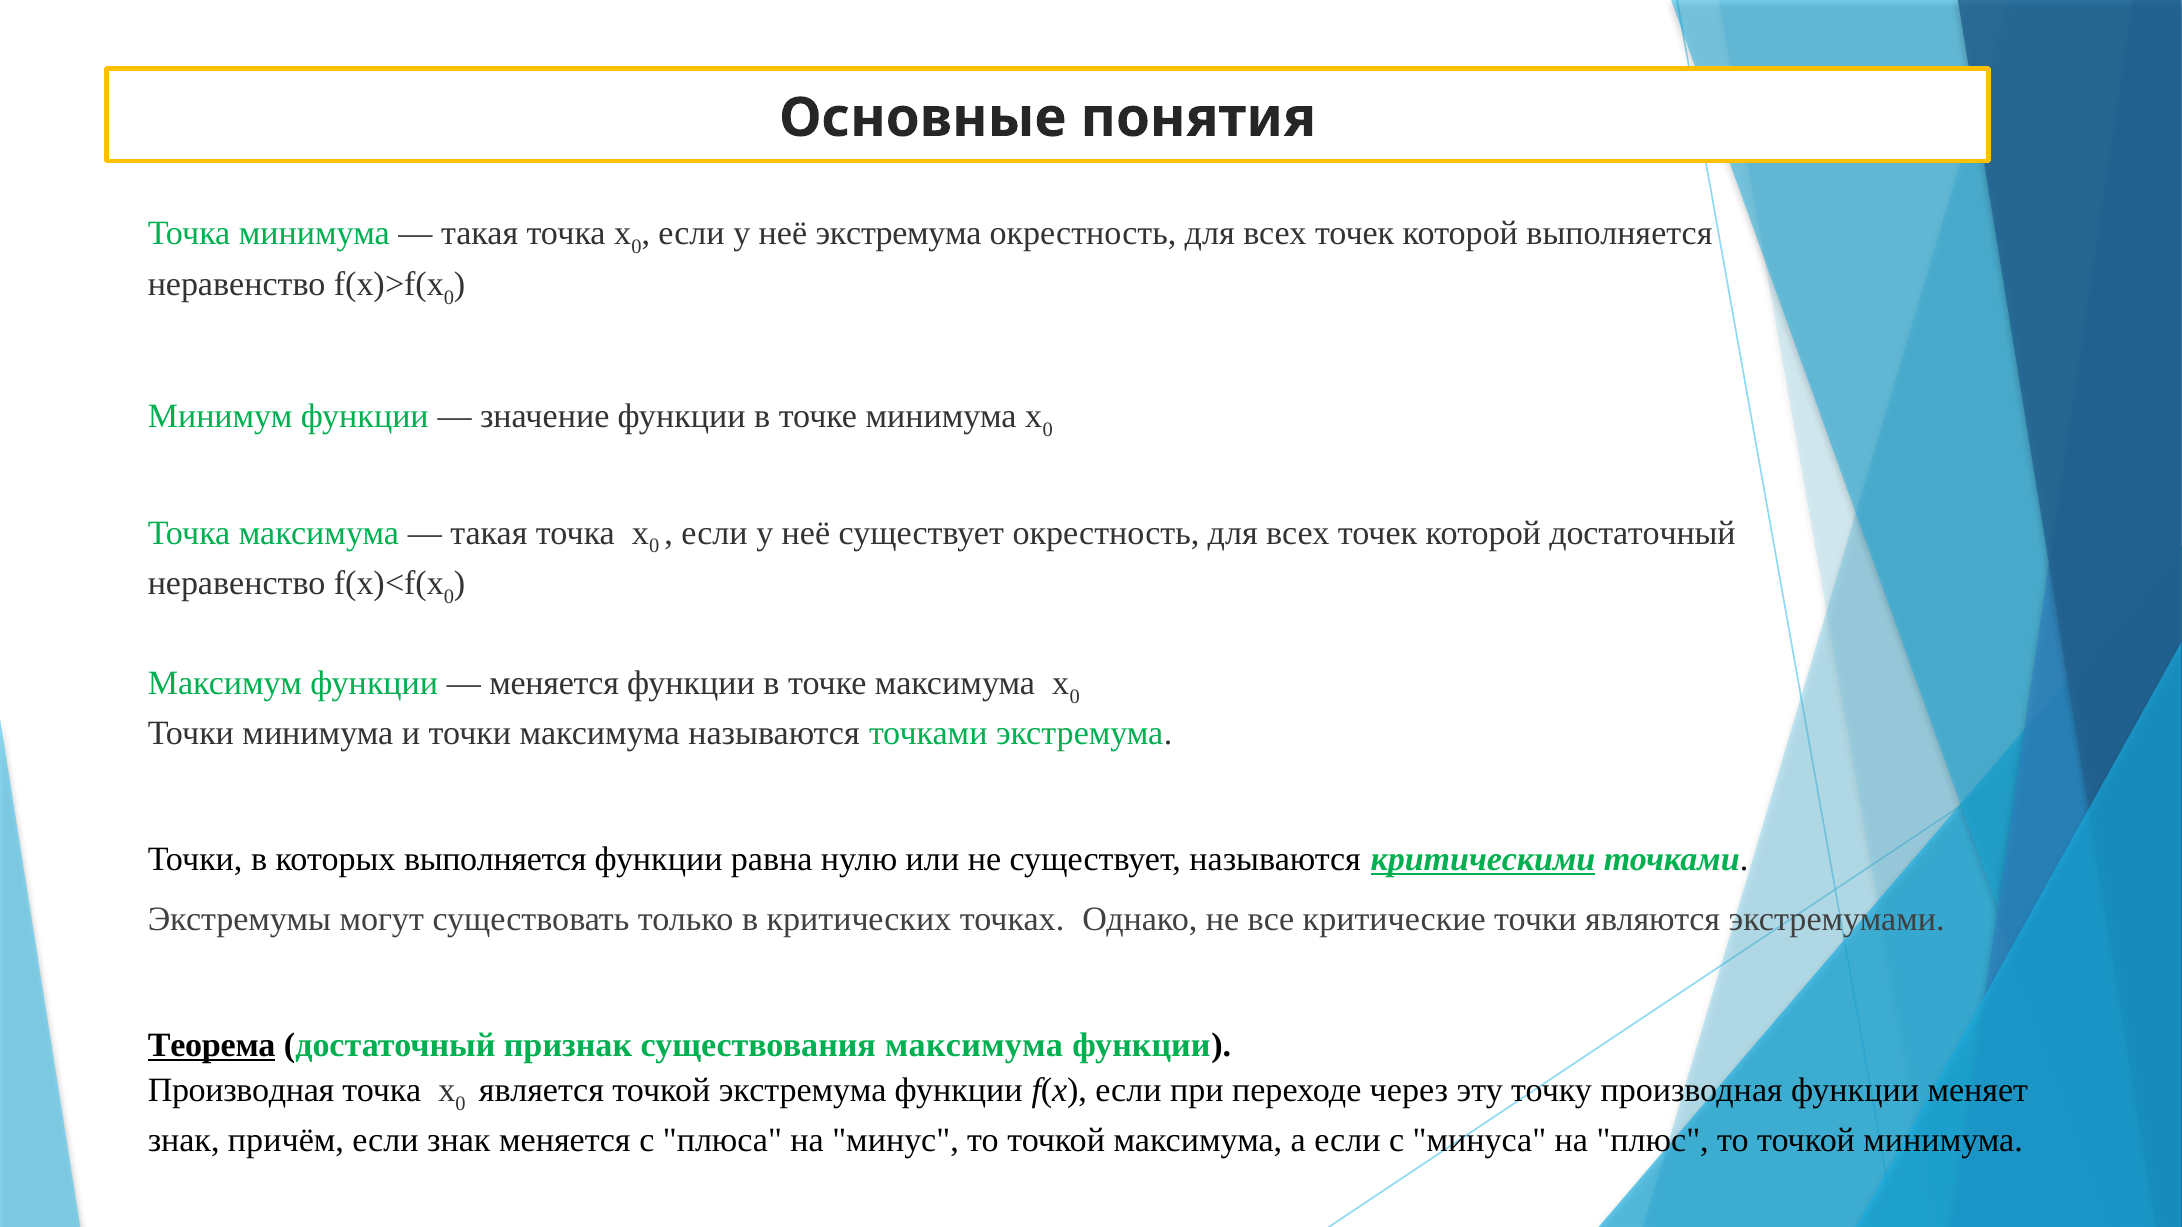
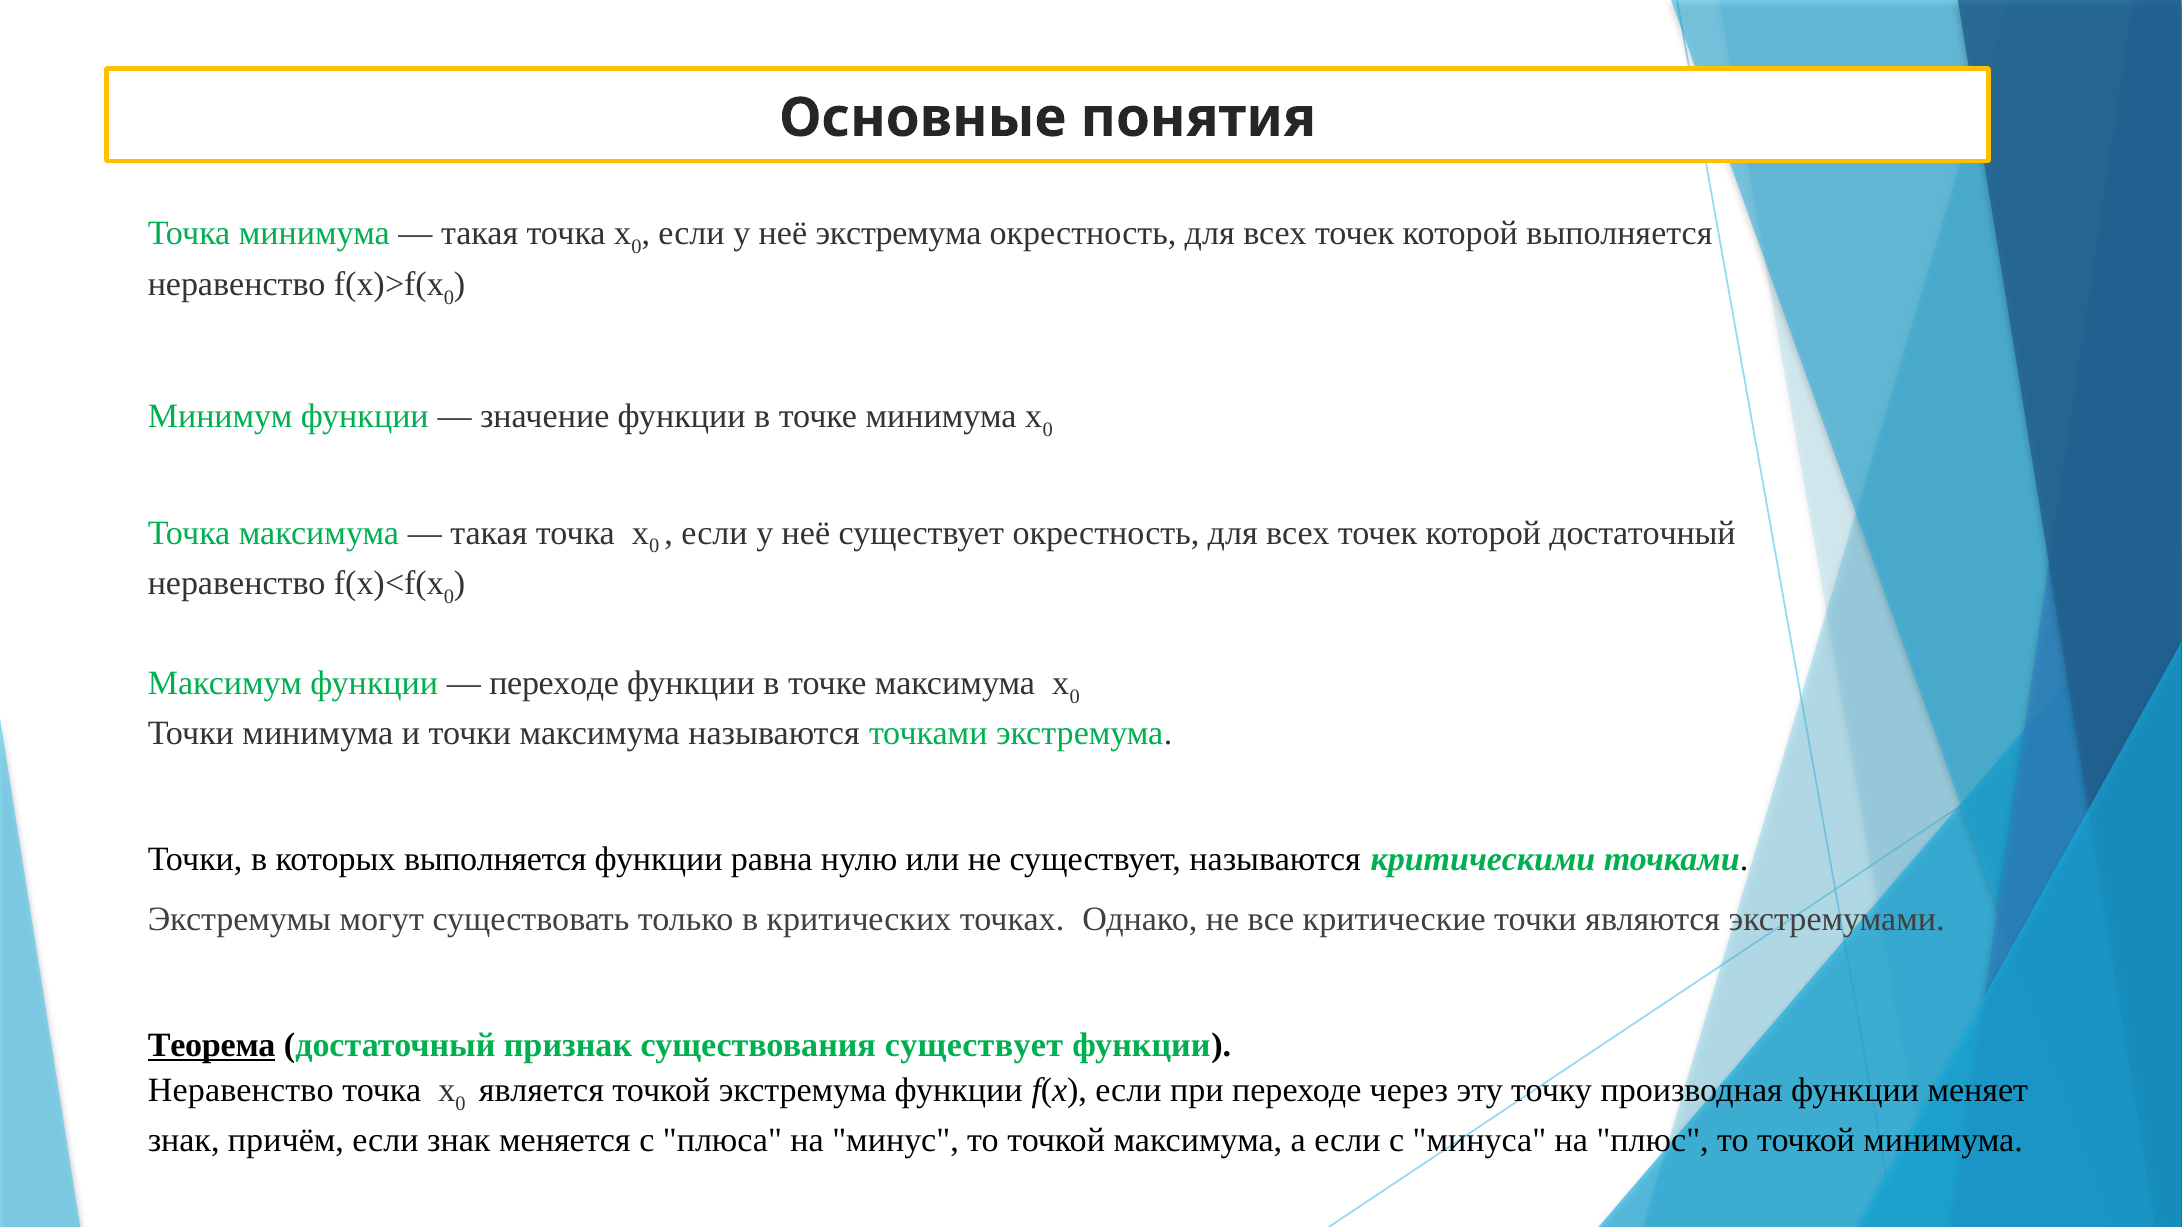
меняется: меняется -> переходе (554, 683)
критическими underline: present -> none (1483, 859)
существования максимума: максимума -> существует (974, 1046)
Производная: Производная -> Неравенство (241, 1090)
